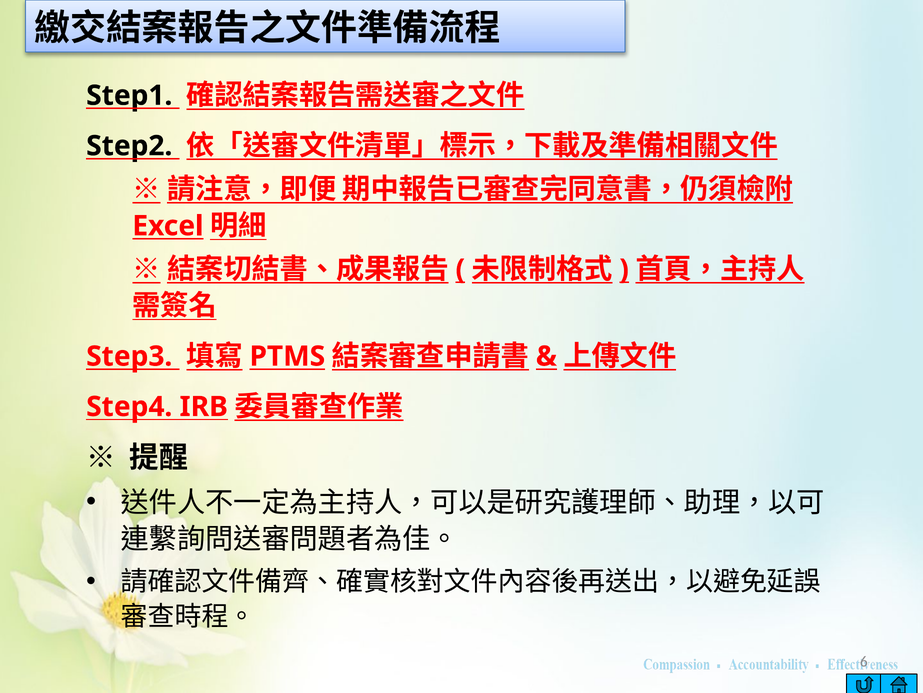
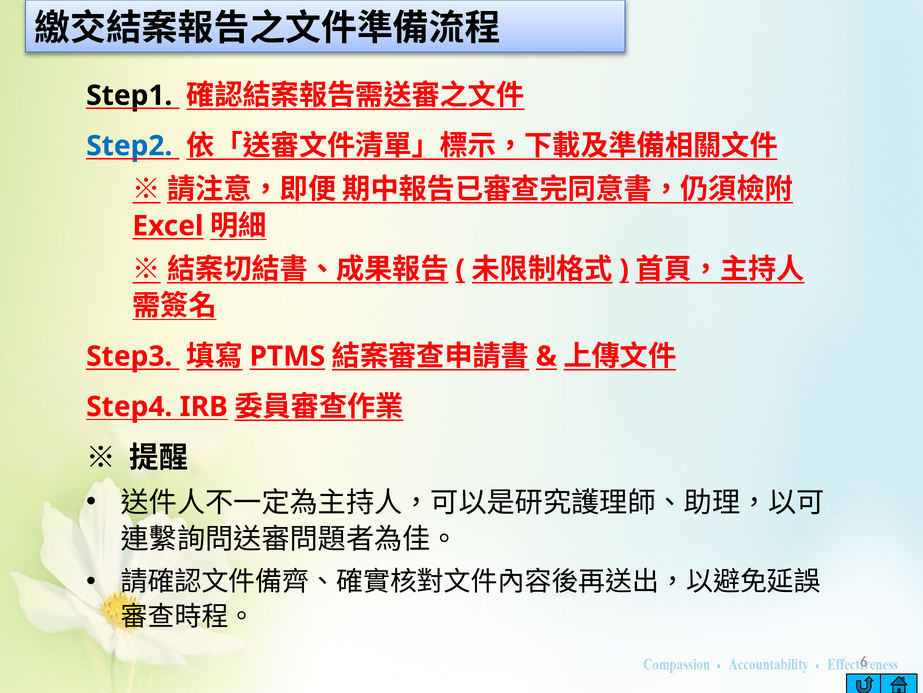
Step2 colour: black -> blue (129, 146)
